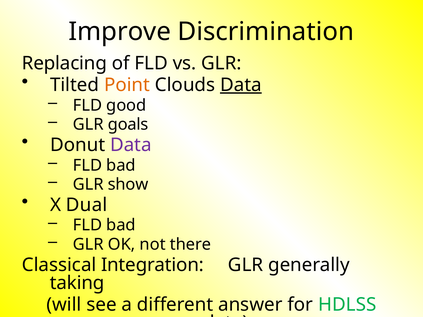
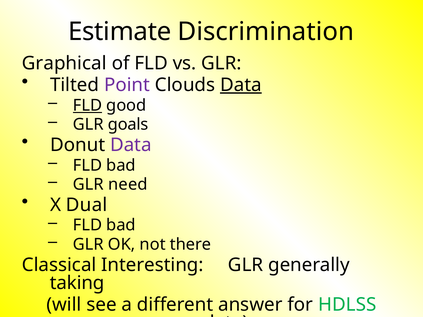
Improve: Improve -> Estimate (120, 32)
Replacing: Replacing -> Graphical (64, 63)
Point colour: orange -> purple (127, 85)
FLD underline: none -> present (88, 105)
show: show -> need (128, 184)
Integration: Integration -> Interesting (152, 265)
